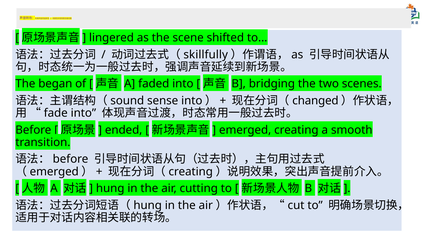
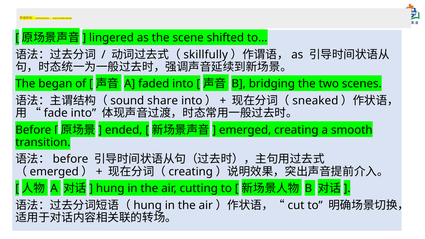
sense: sense -> share (163, 101)
changed: changed -> sneaked (315, 101)
